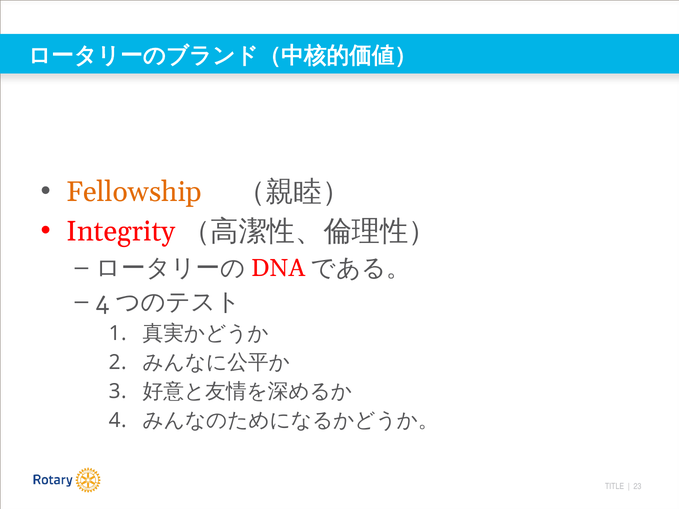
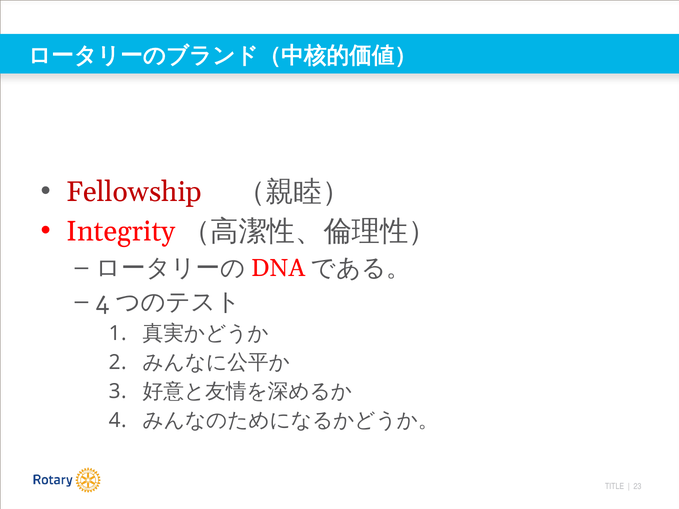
Fellowship colour: orange -> red (134, 192)
